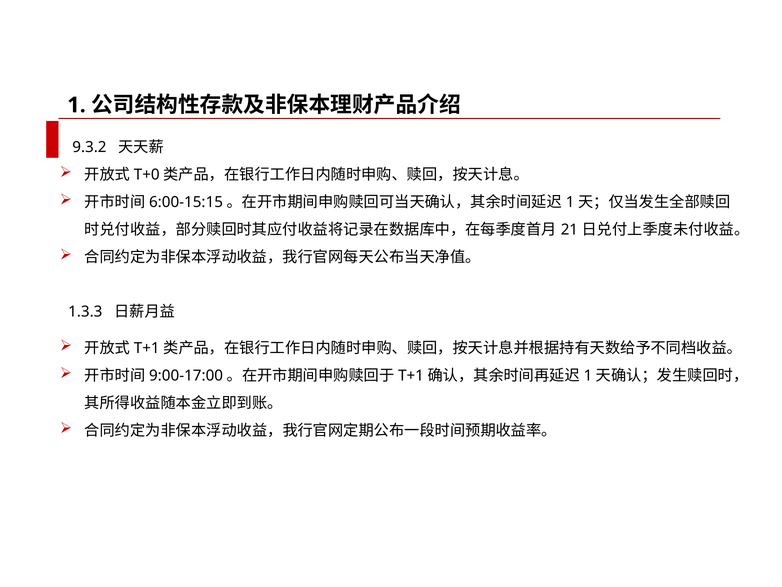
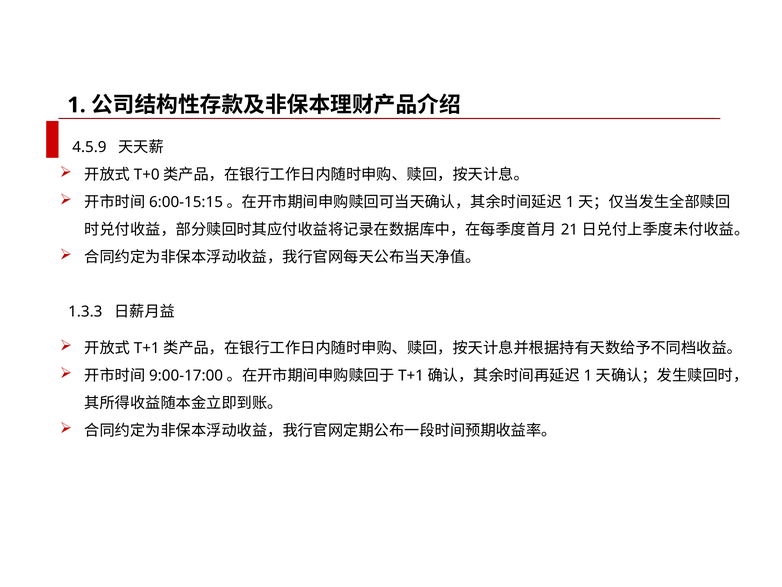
9.3.2: 9.3.2 -> 4.5.9 (89, 147)
